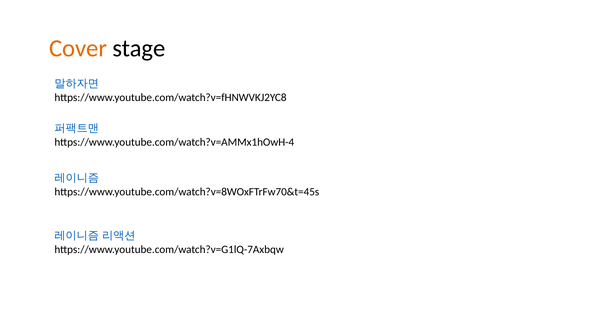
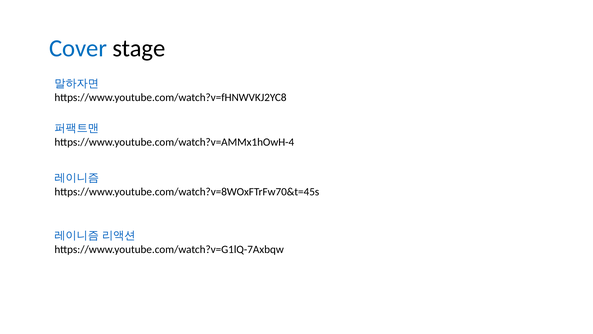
Cover colour: orange -> blue (78, 48)
